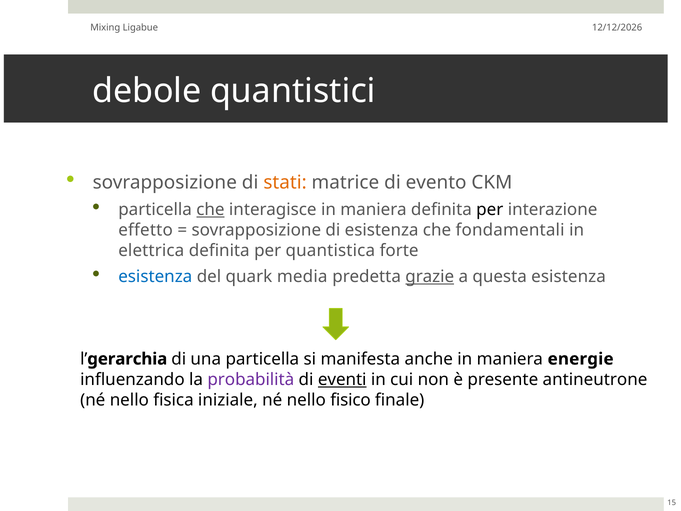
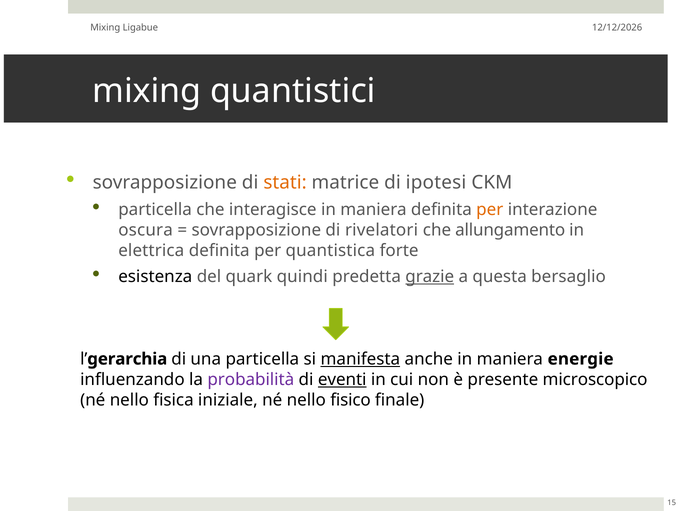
debole: debole -> mixing (147, 91)
evento: evento -> ipotesi (436, 183)
che underline: present -> none (210, 210)
per colour: black -> orange (490, 210)
effetto: effetto -> oscura (146, 230)
di esistenza: esistenza -> rivelatori (382, 230)
fondamentali: fondamentali -> allungamento (510, 230)
esistenza colour: blue -> black (155, 277)
media: media -> quindi (302, 277)
questa esistenza: esistenza -> bersaglio (569, 277)
manifesta underline: none -> present (360, 359)
antineutrone: antineutrone -> microscopico (595, 379)
